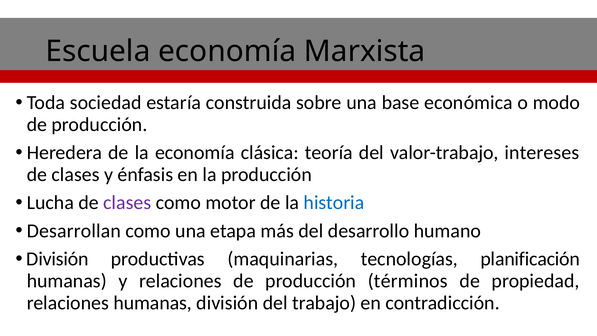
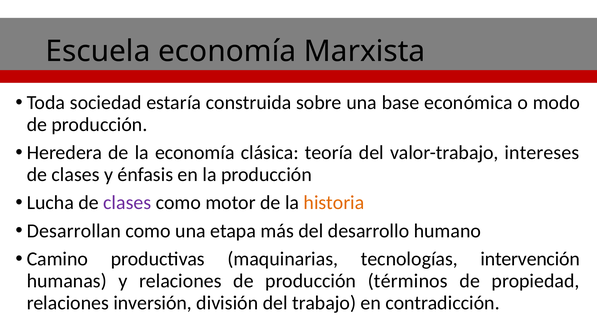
historia colour: blue -> orange (334, 203)
División: División -> Camino (57, 259)
planificación: planificación -> intervención (530, 259)
relaciones humanas: humanas -> inversión (153, 303)
